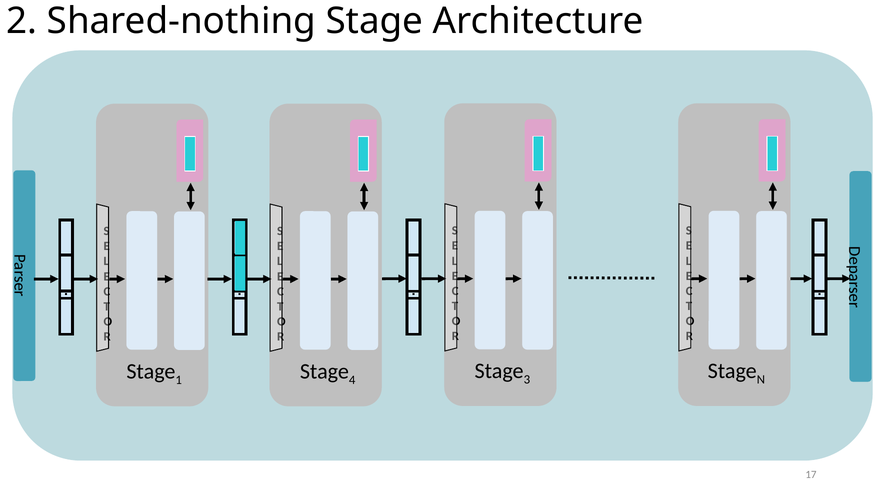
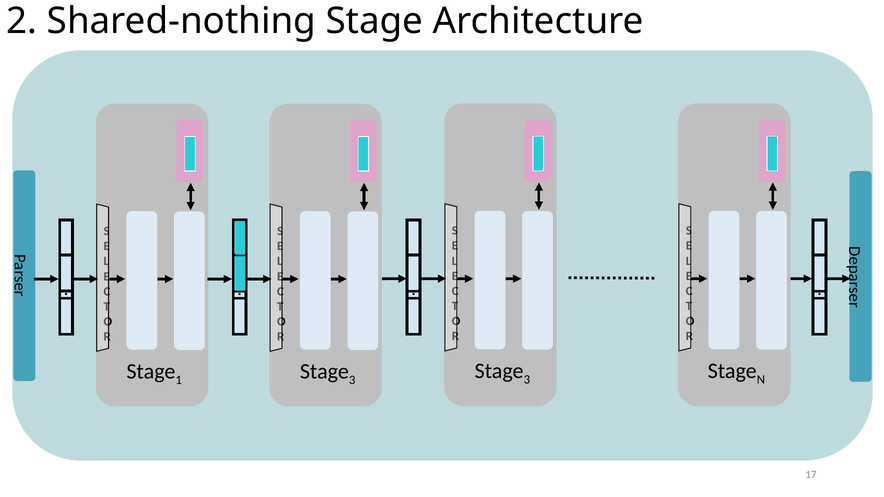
4: 4 -> 3 (352, 380)
